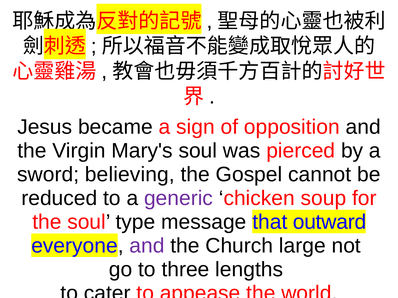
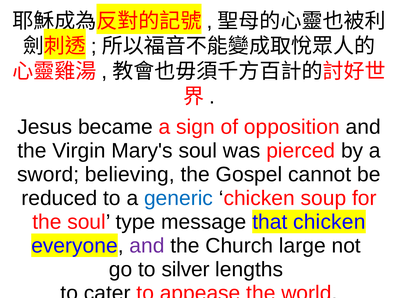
generic colour: purple -> blue (178, 198)
that outward: outward -> chicken (329, 222)
three: three -> silver (186, 270)
